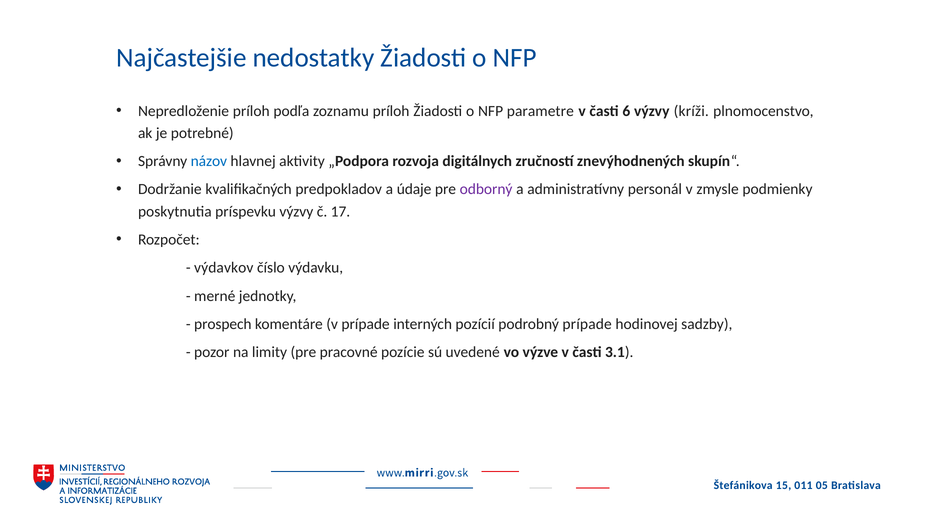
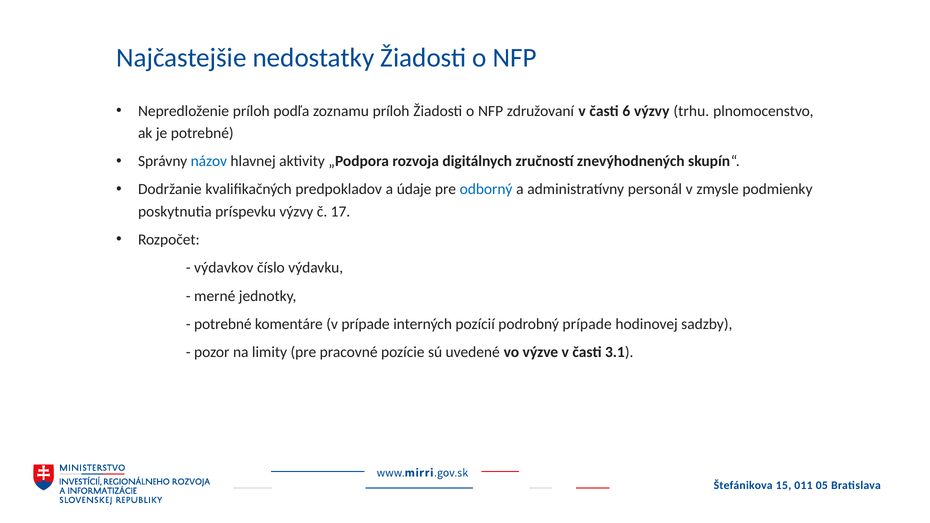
parametre: parametre -> združovaní (540, 111)
kríži: kríži -> trhu (691, 111)
odborný colour: purple -> blue (486, 189)
prospech: prospech -> potrebné (223, 324)
